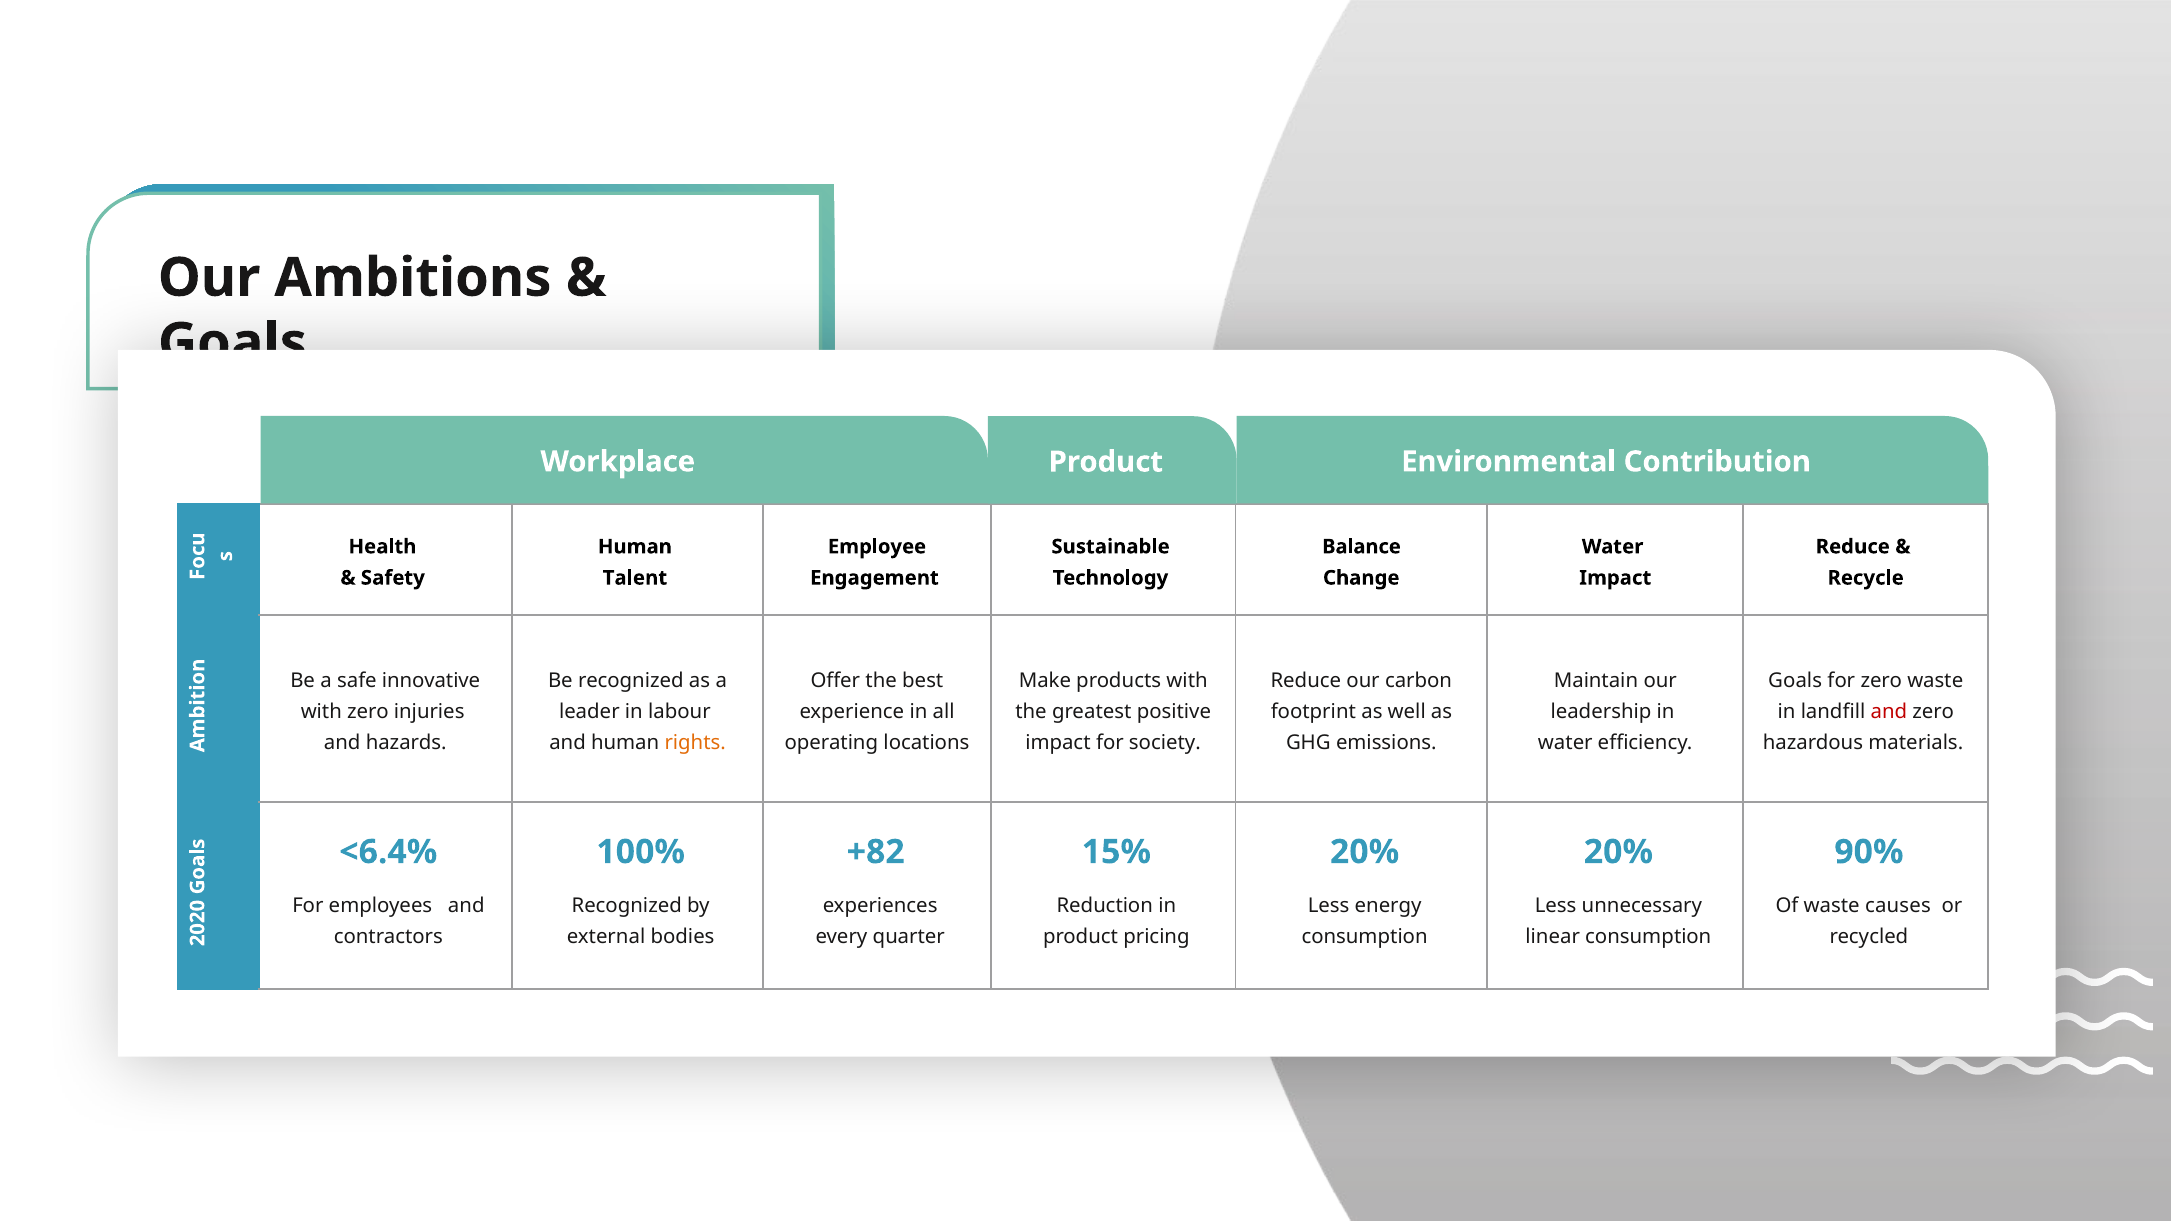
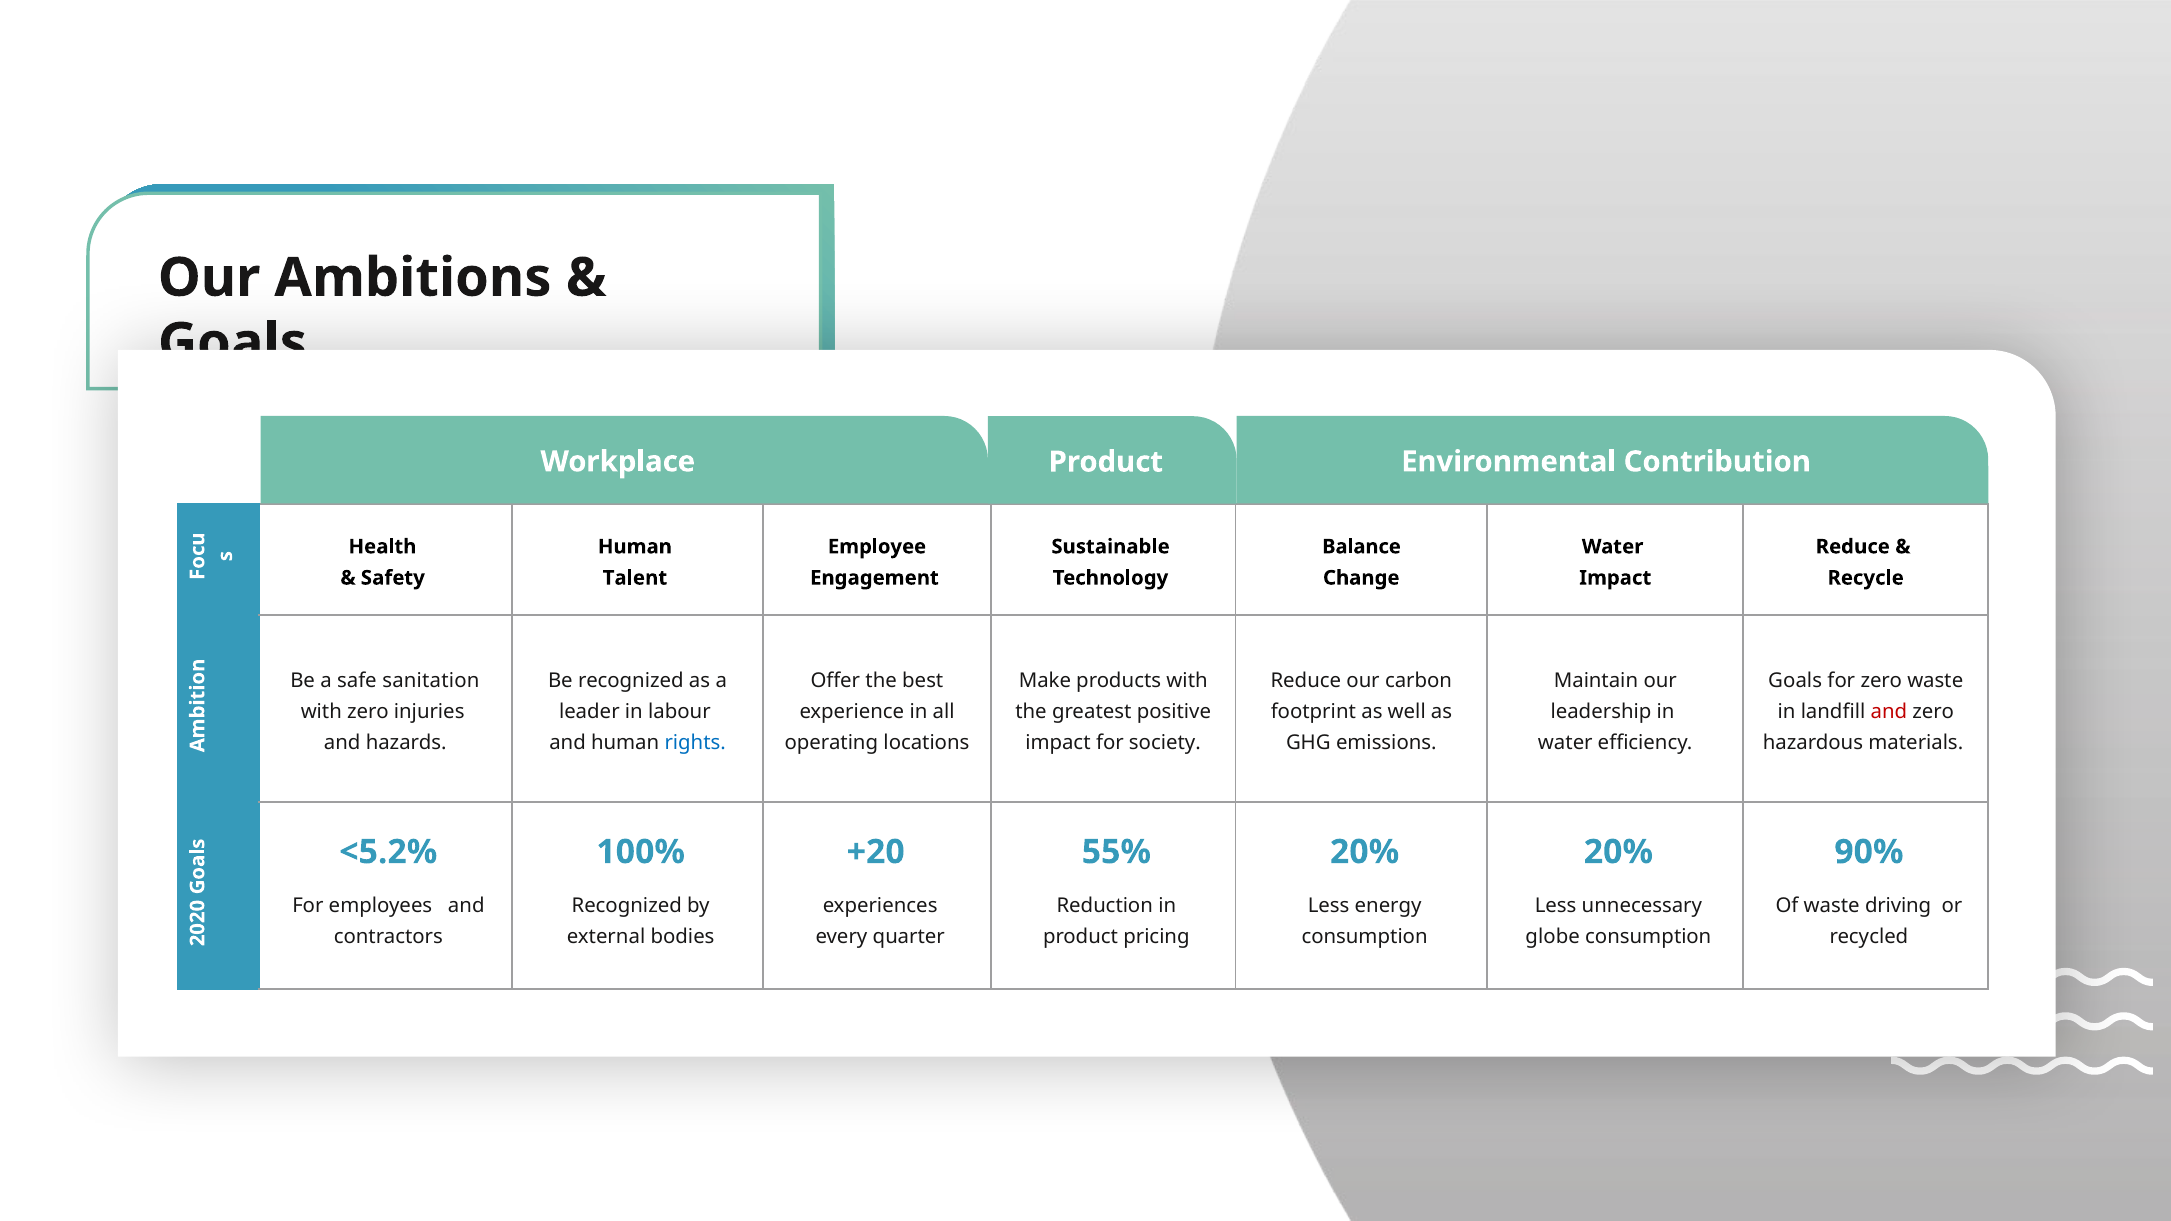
innovative: innovative -> sanitation (431, 680)
rights colour: orange -> blue (695, 743)
<6.4%: <6.4% -> <5.2% (388, 852)
+82: +82 -> +20 (876, 852)
15%: 15% -> 55% (1116, 852)
causes: causes -> driving (1898, 905)
linear: linear -> globe (1553, 937)
